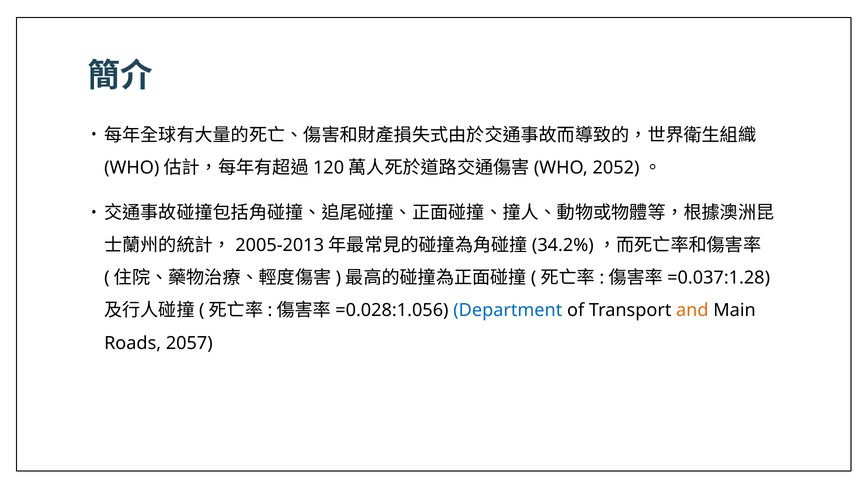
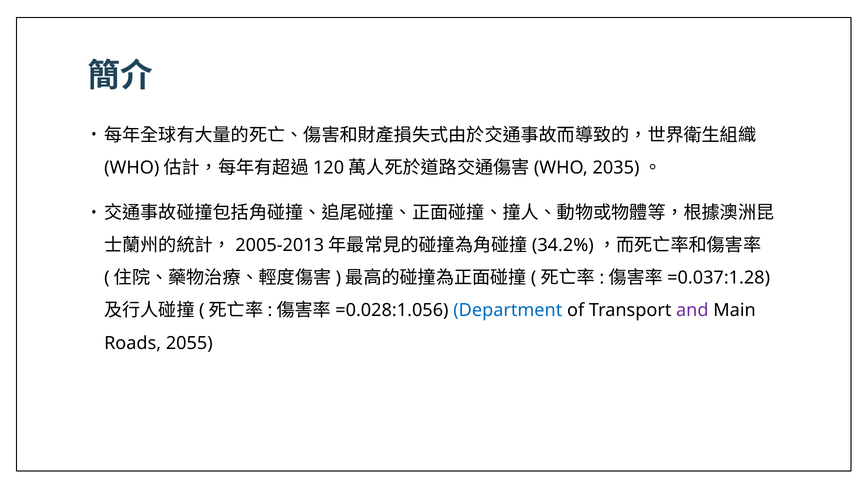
2052: 2052 -> 2035 (616, 168)
and colour: orange -> purple (692, 311)
2057: 2057 -> 2055 (189, 343)
